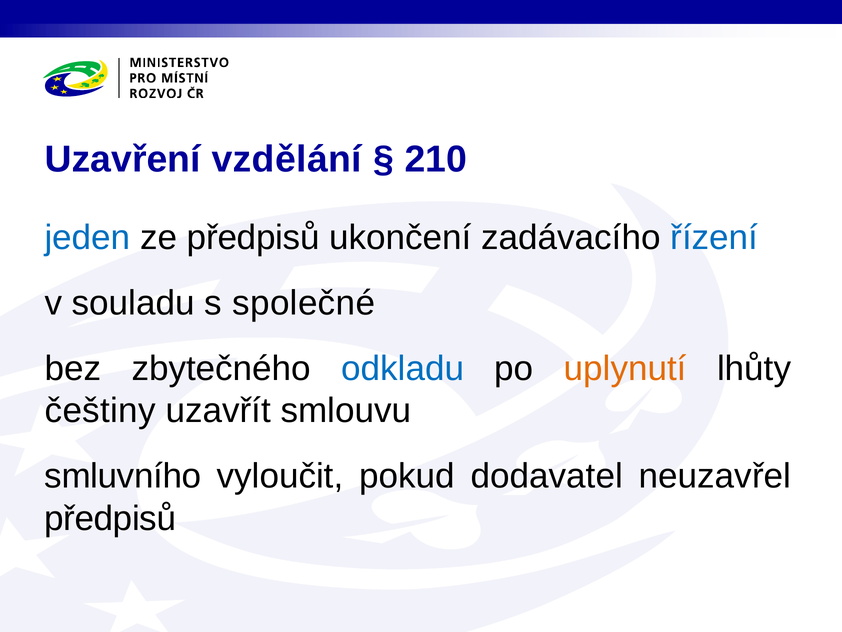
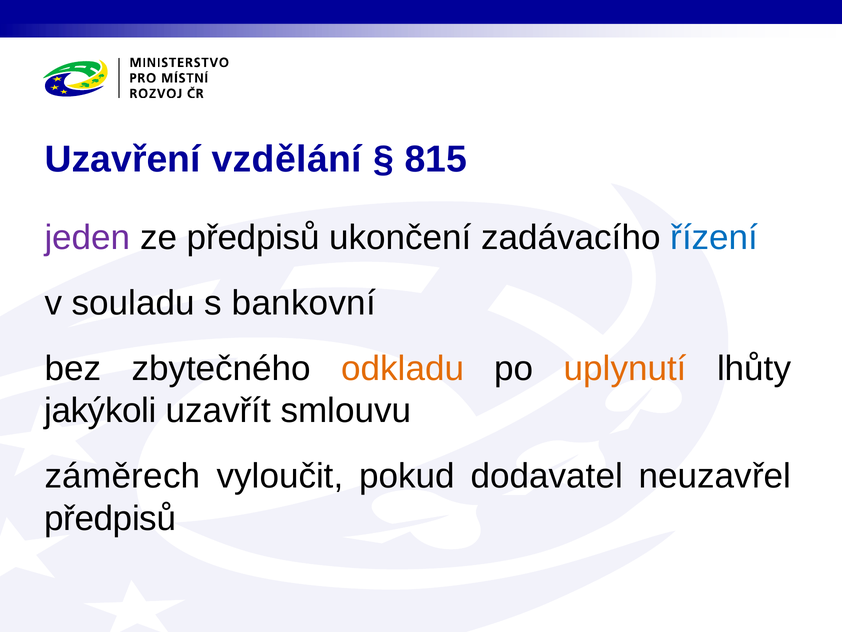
210: 210 -> 815 (436, 159)
jeden colour: blue -> purple (88, 237)
společné: společné -> bankovní (304, 303)
odkladu colour: blue -> orange (403, 368)
češtiny: češtiny -> jakýkoli (100, 410)
smluvního: smluvního -> záměrech (123, 476)
